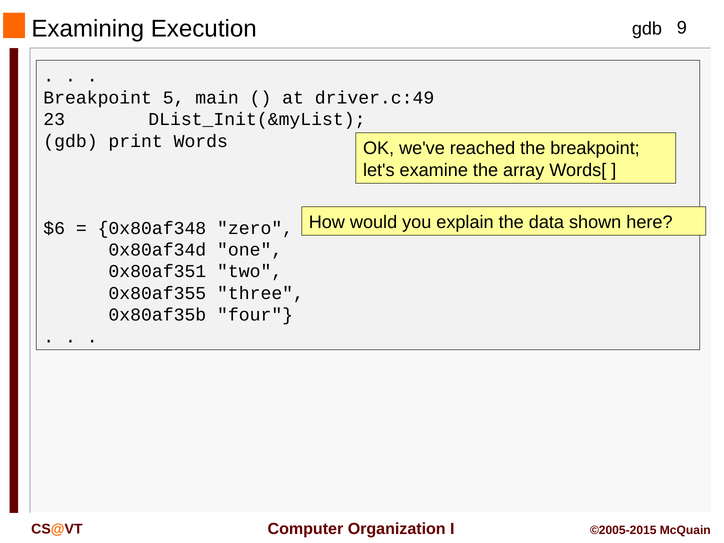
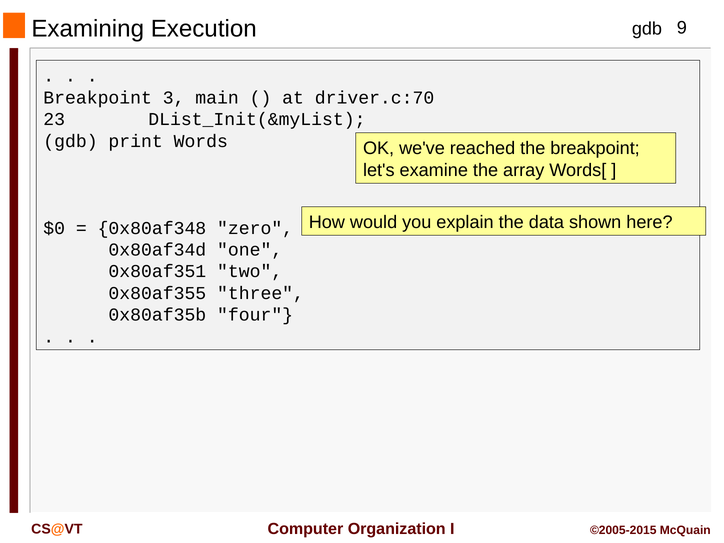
5: 5 -> 3 (174, 98)
driver.c:49: driver.c:49 -> driver.c:70 (375, 98)
$6: $6 -> $0 (54, 228)
